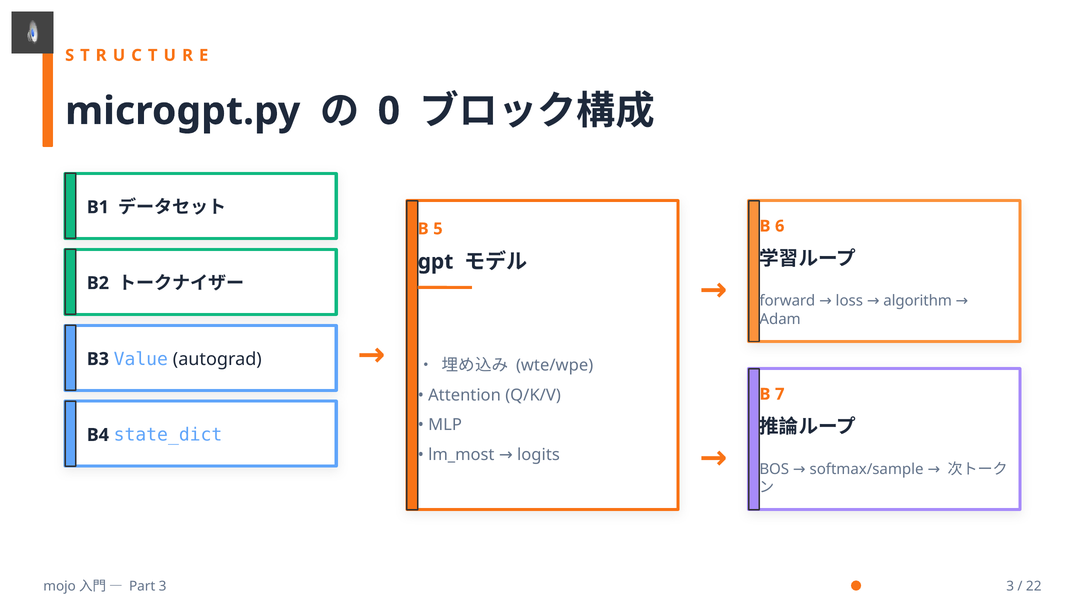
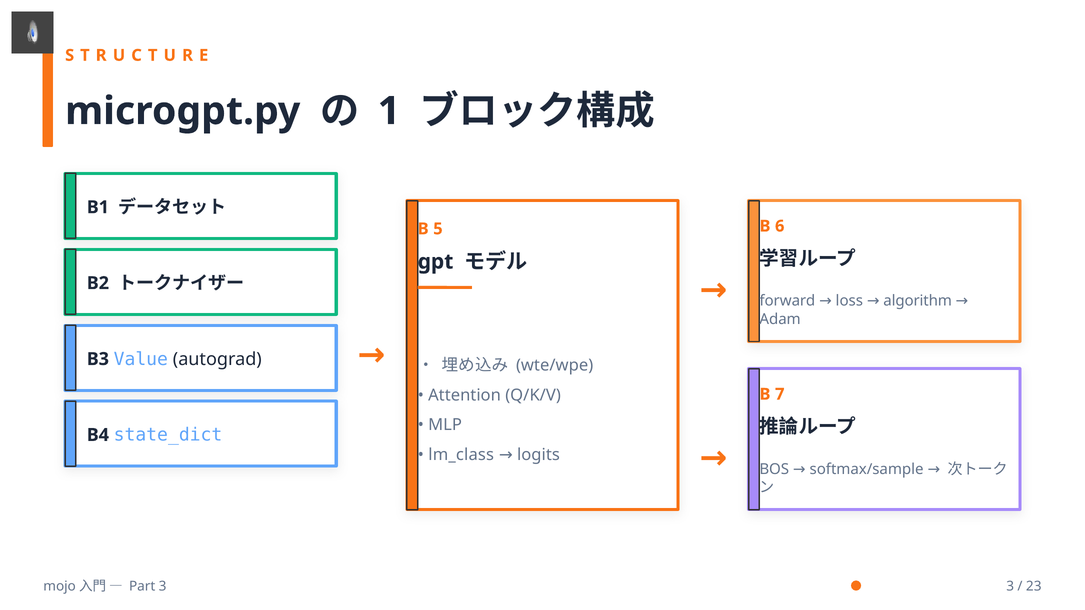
0: 0 -> 1 (389, 111)
lm_most: lm_most -> lm_class (461, 455)
22: 22 -> 23 (1034, 587)
